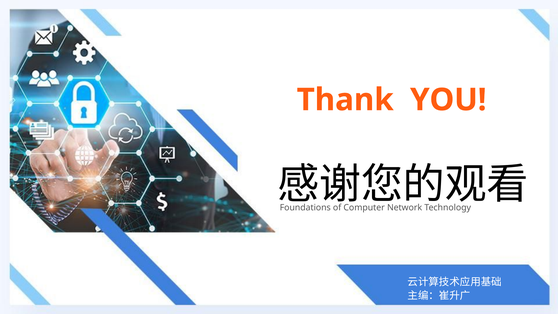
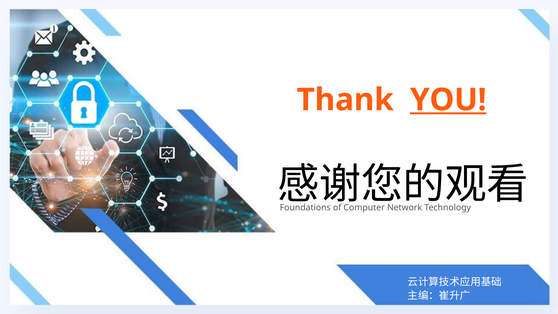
YOU underline: none -> present (448, 100)
